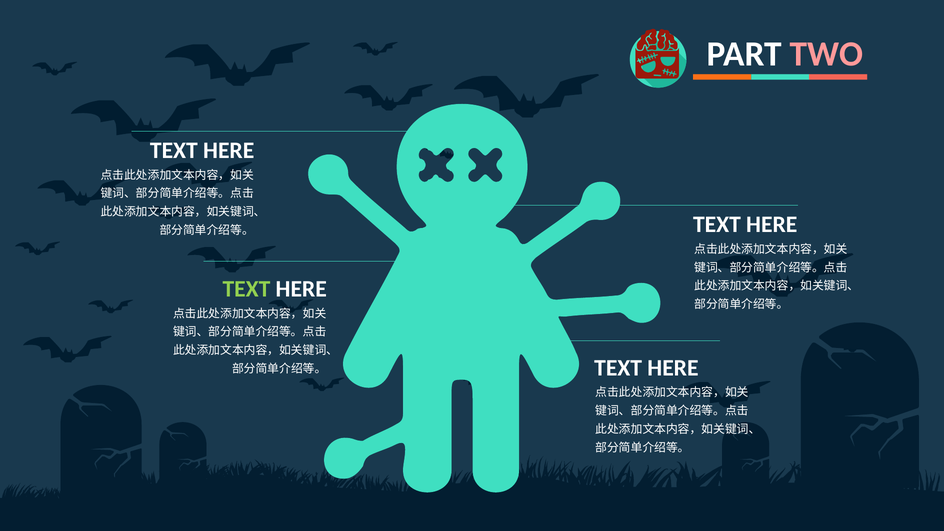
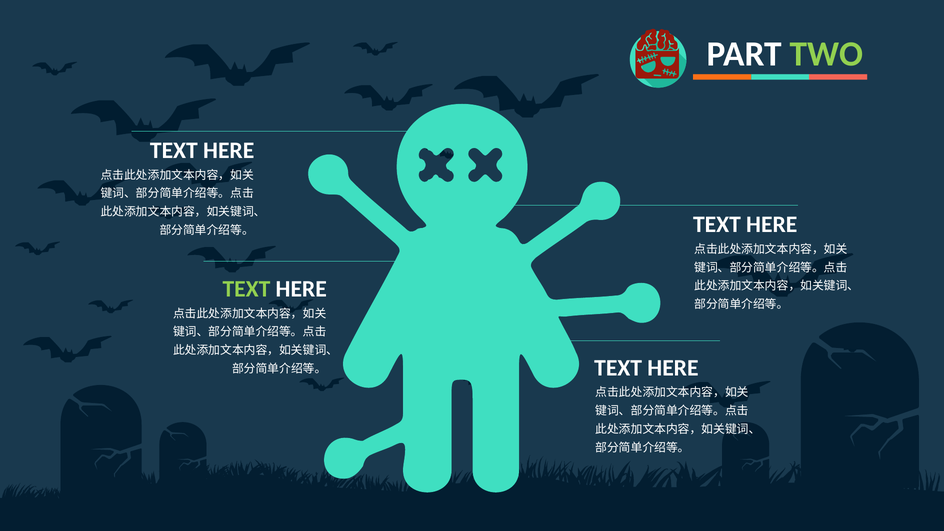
TWO colour: pink -> light green (826, 54)
